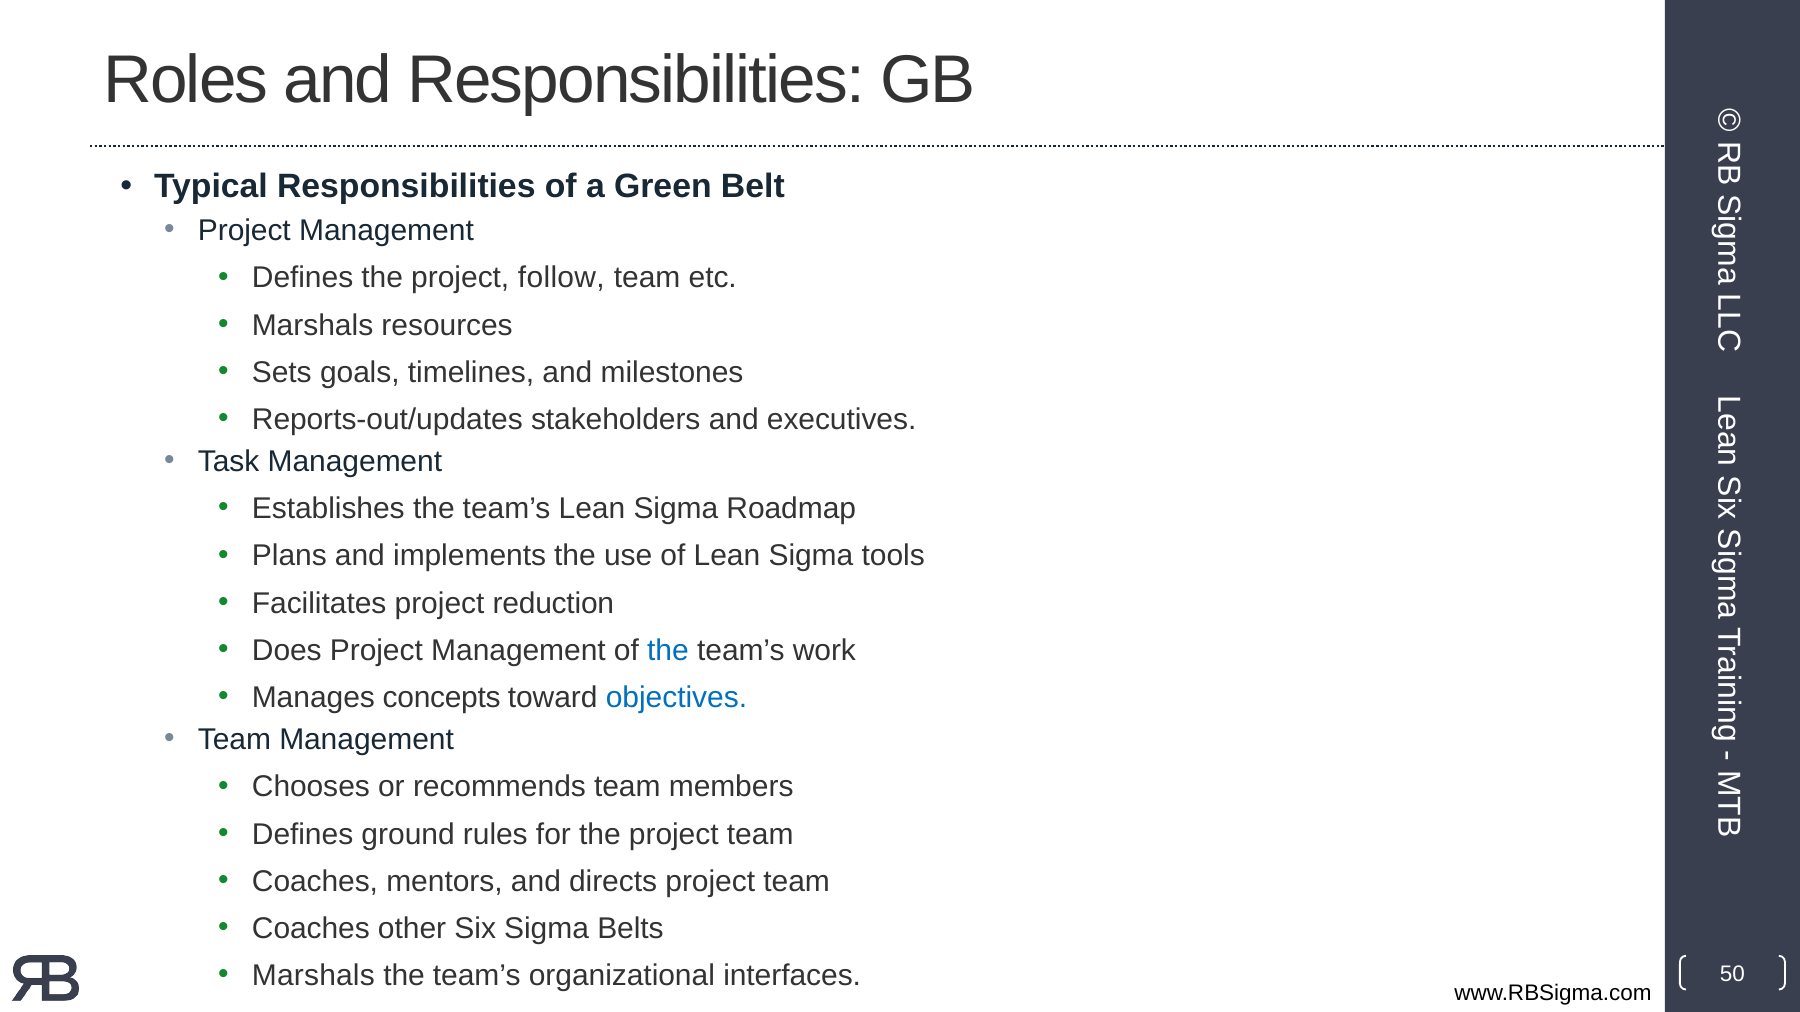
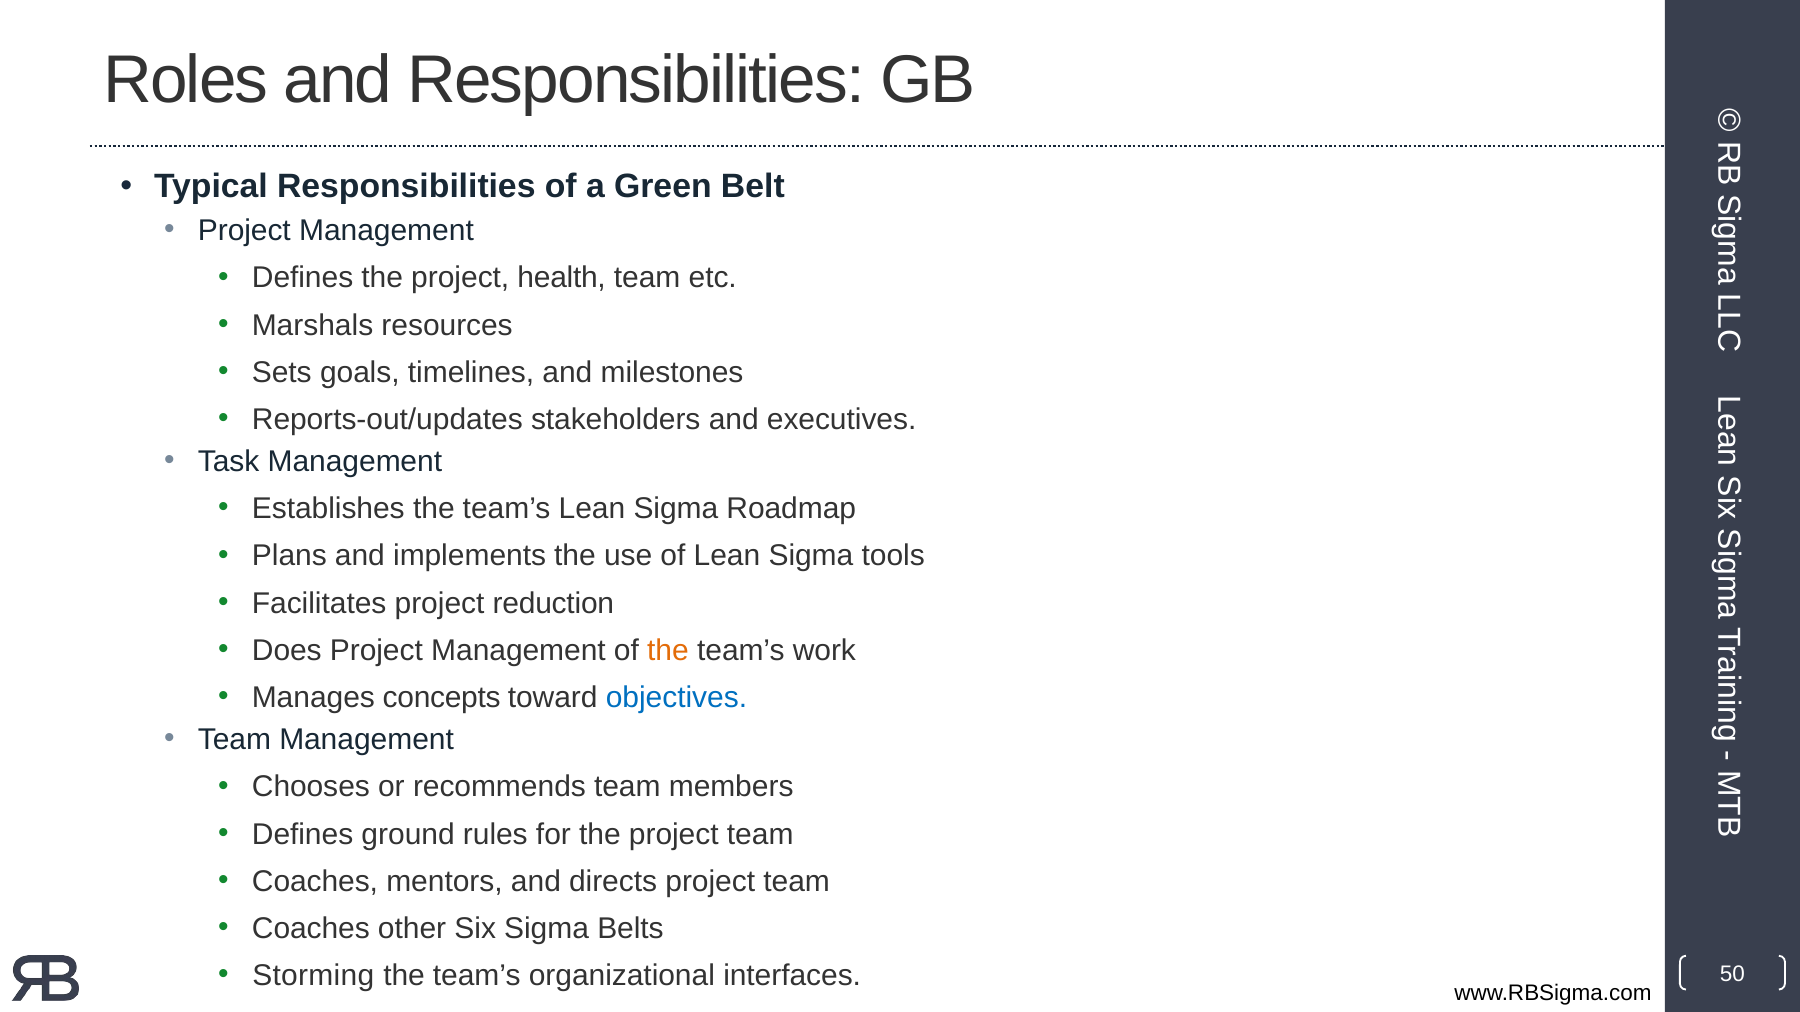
follow: follow -> health (562, 278)
the colour: blue -> orange (668, 651)
Marshals: Marshals -> Storming (313, 976)
